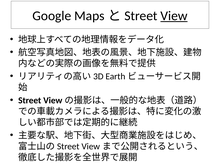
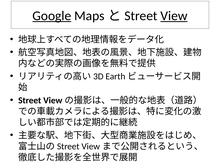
Google underline: none -> present (52, 16)
